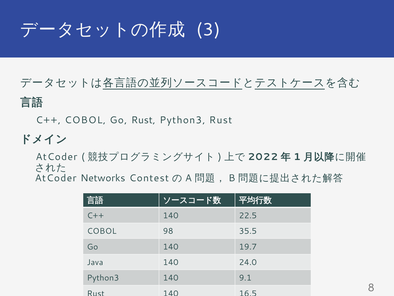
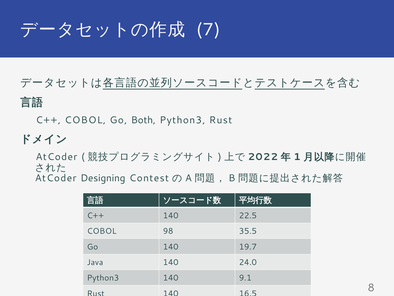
3: 3 -> 7 (208, 30)
Go Rust: Rust -> Both (143, 120)
Networks: Networks -> Designing (103, 178)
